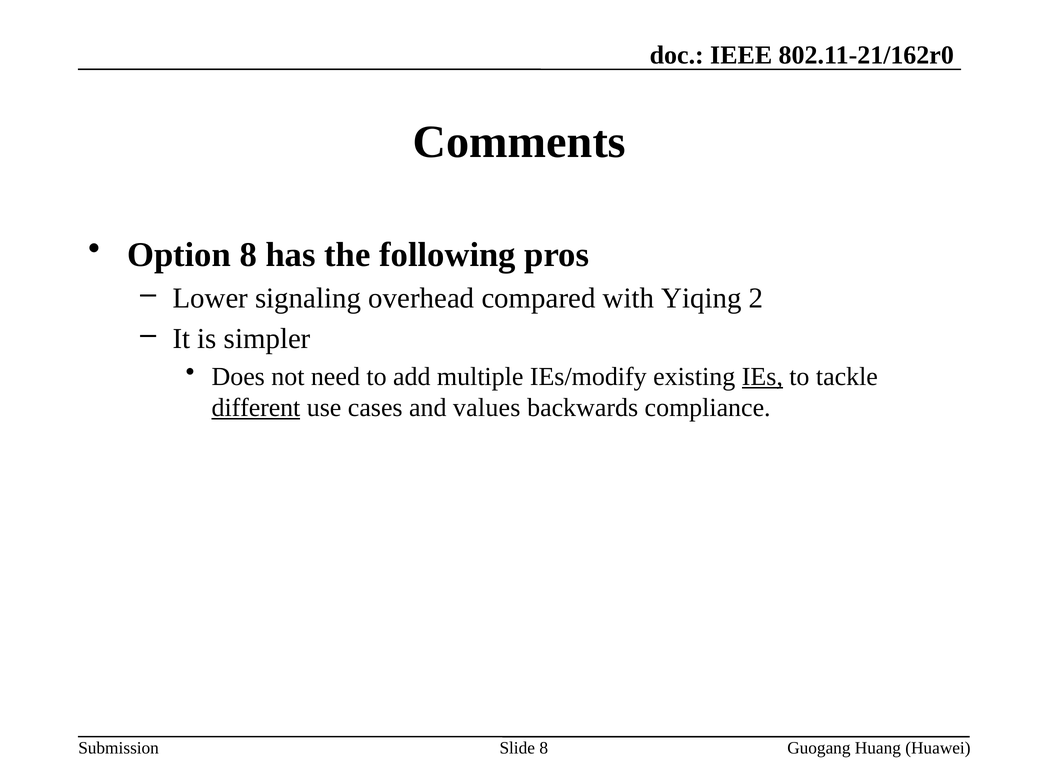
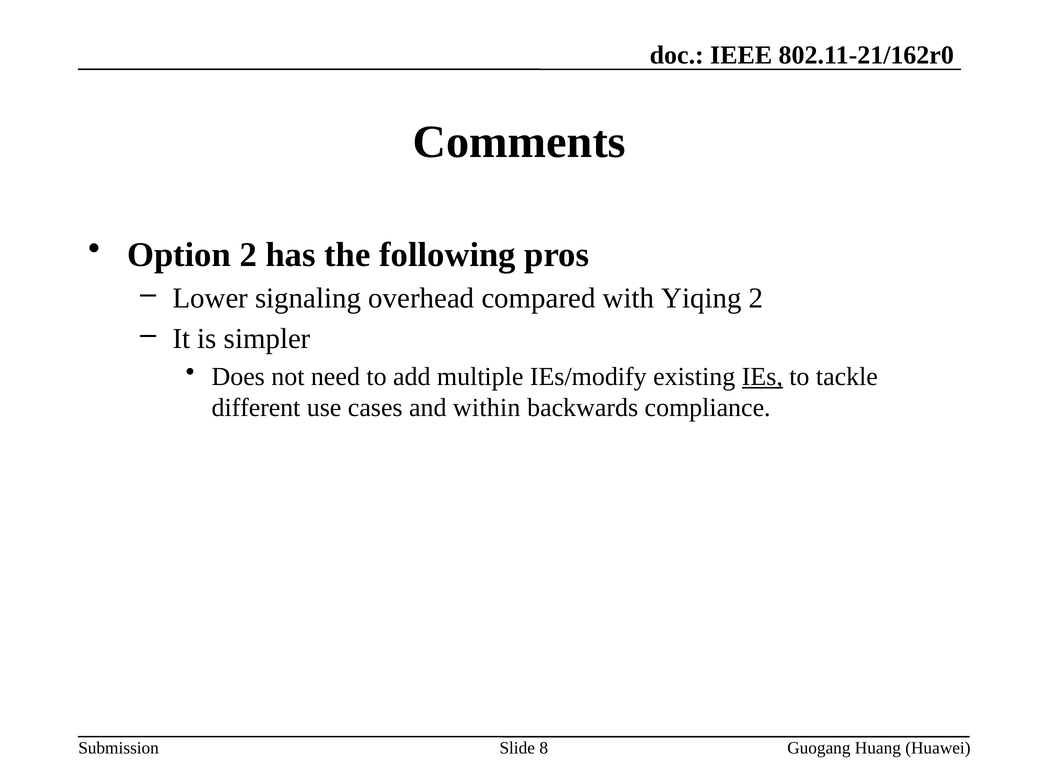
Option 8: 8 -> 2 (248, 254)
different underline: present -> none (256, 407)
values: values -> within (487, 407)
